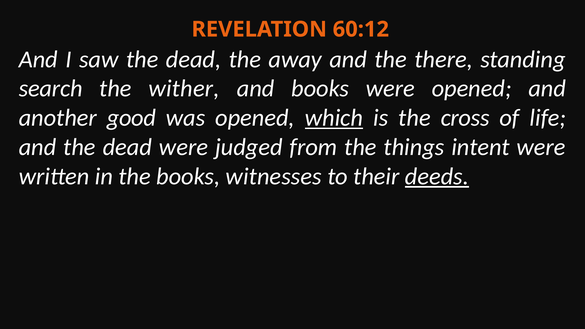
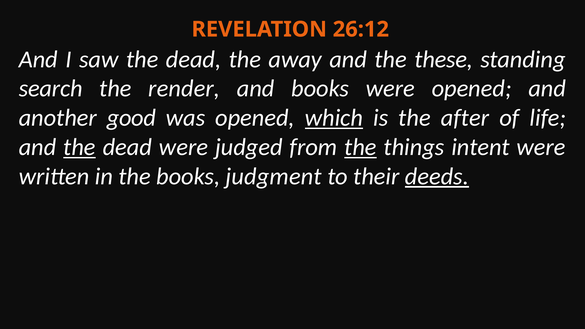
60:12: 60:12 -> 26:12 (361, 29)
there: there -> these (444, 59)
wither: wither -> render (184, 89)
cross: cross -> after (465, 118)
the underline: none -> present (79, 147)
the underline: none -> present (360, 147)
witnesses: witnesses -> judgment (274, 176)
